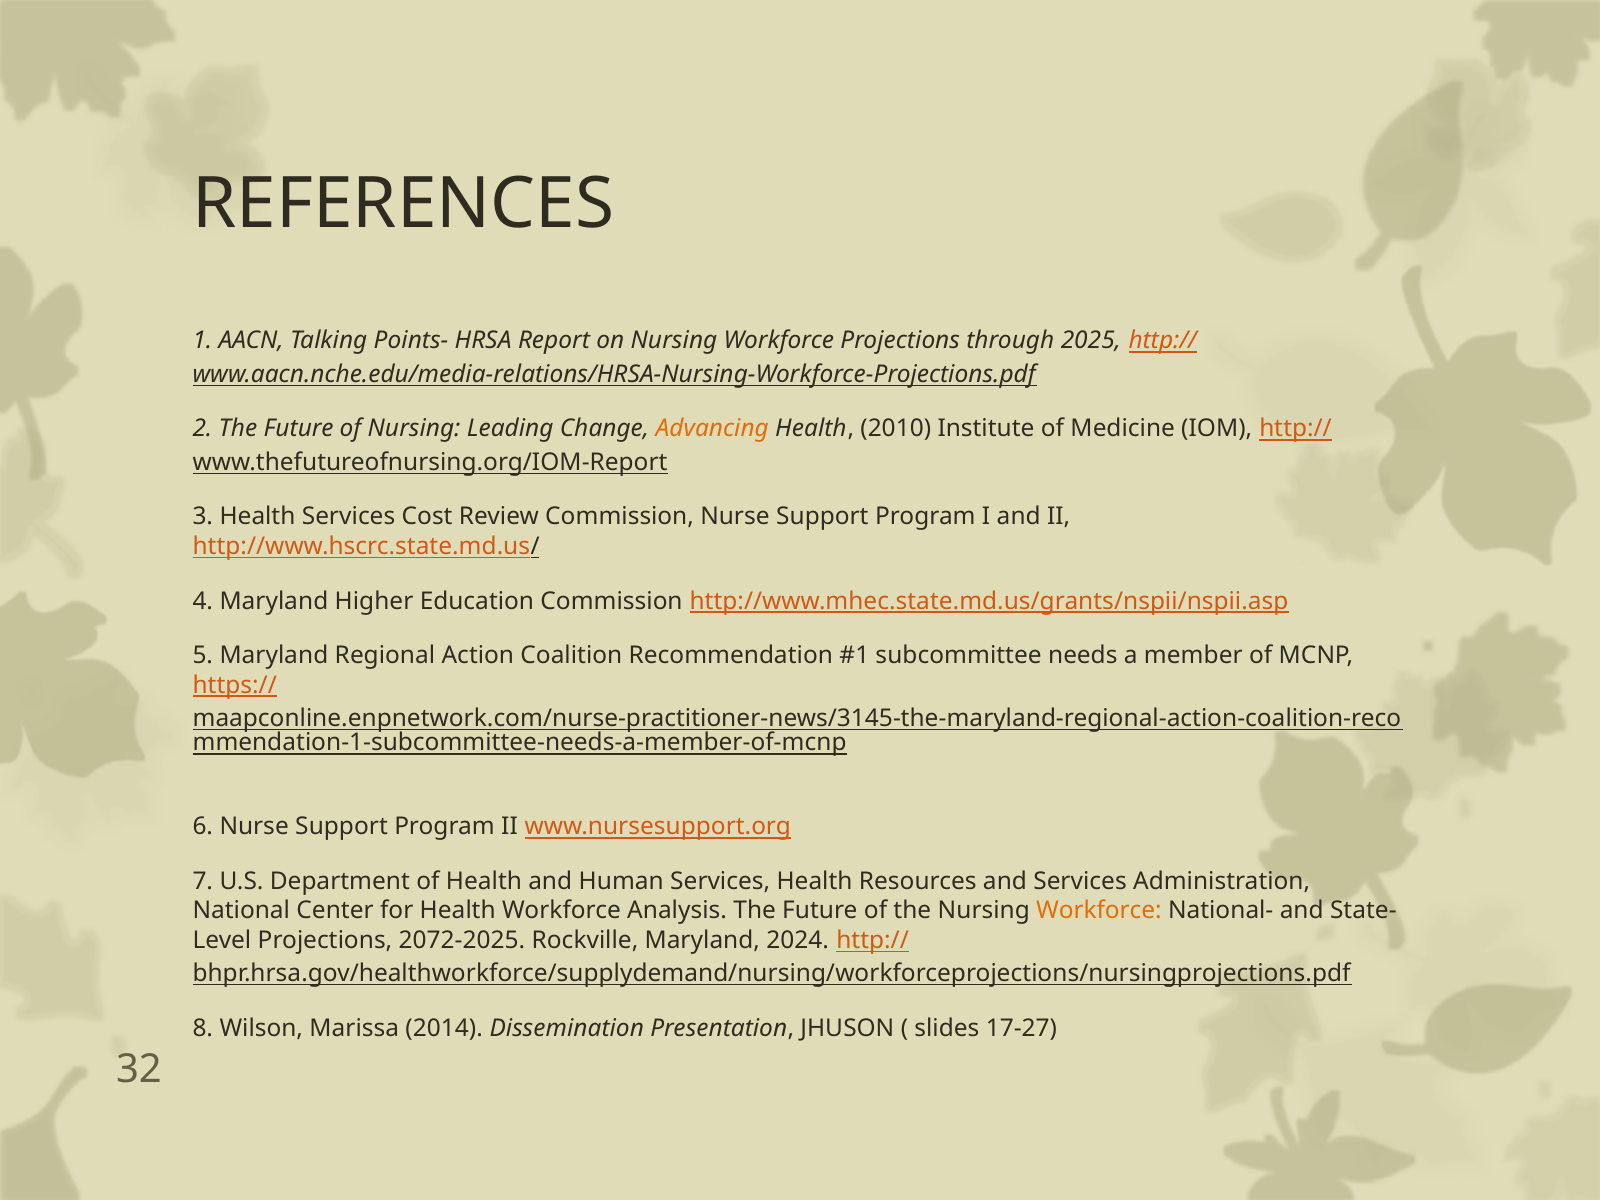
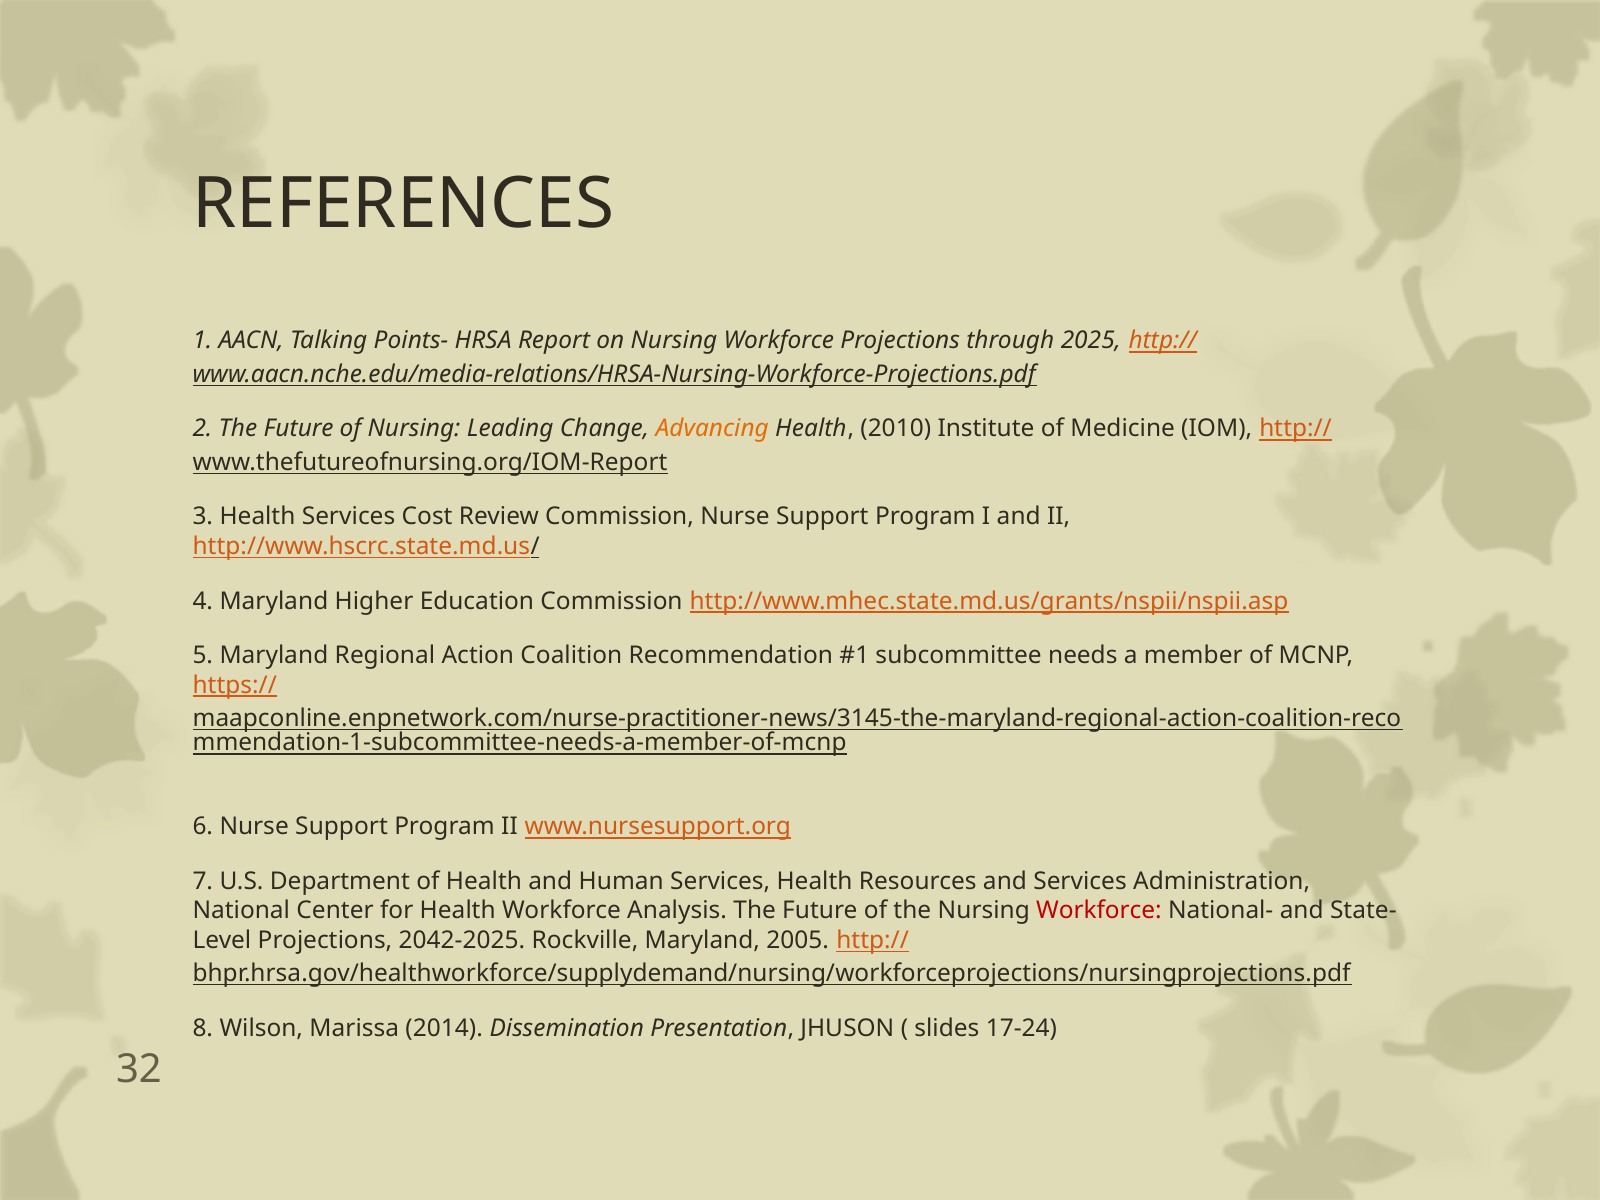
Workforce colour: orange -> red (1099, 911)
2072-2025: 2072-2025 -> 2042-2025 (462, 940)
2024: 2024 -> 2005 (798, 940)
17-27: 17-27 -> 17-24 (1021, 1028)
